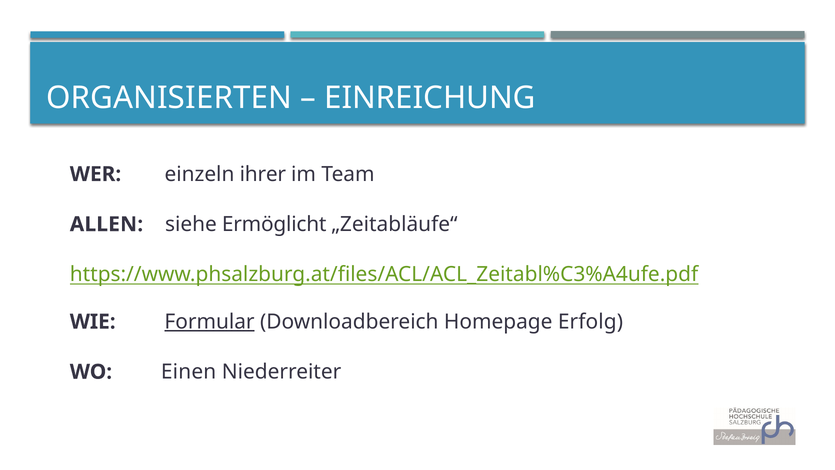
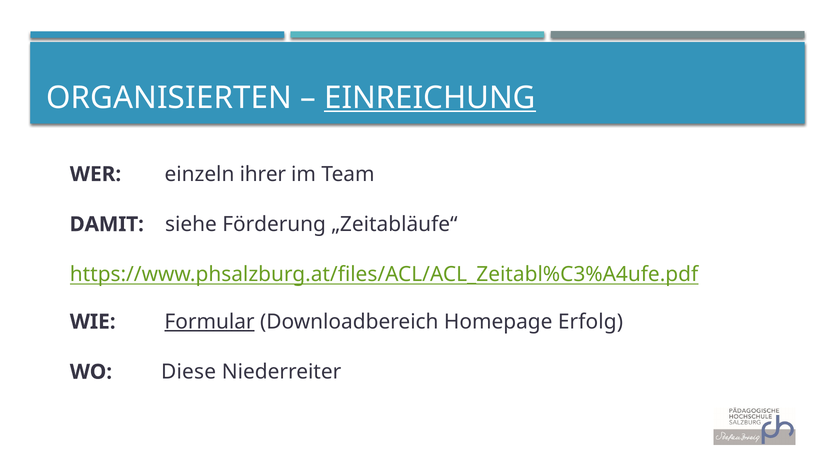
EINREICHUNG underline: none -> present (430, 98)
ALLEN: ALLEN -> DAMIT (107, 224)
Ermöglicht: Ermöglicht -> Förderung (274, 224)
Einen: Einen -> Diese (189, 372)
